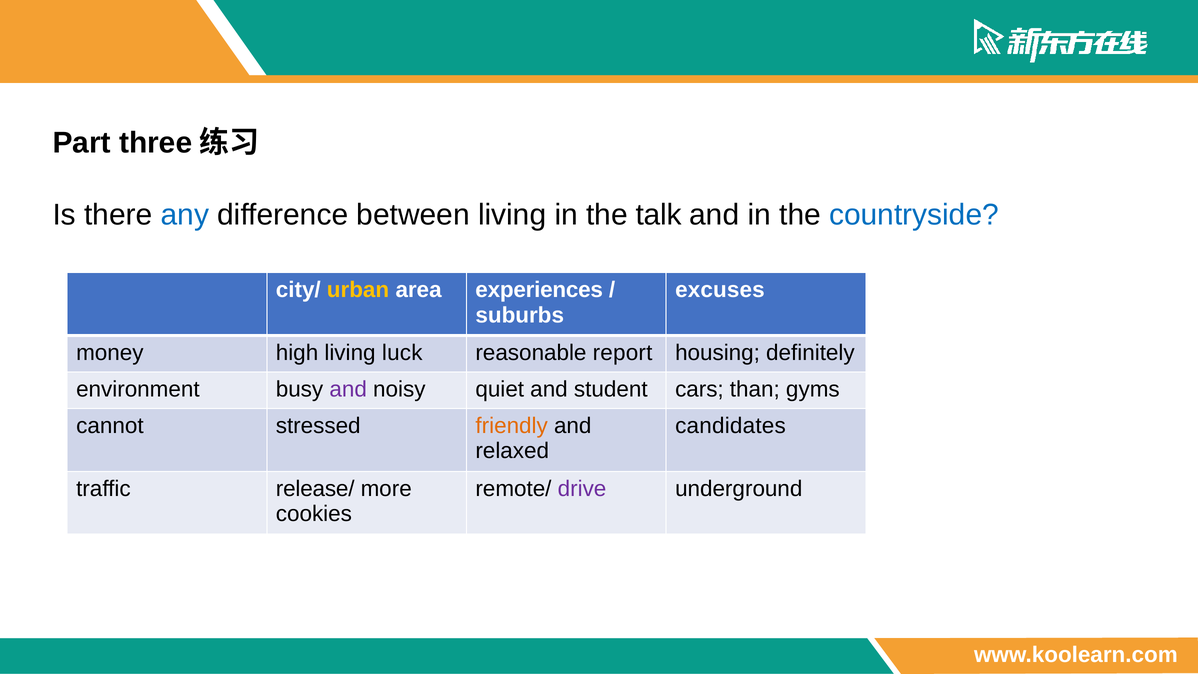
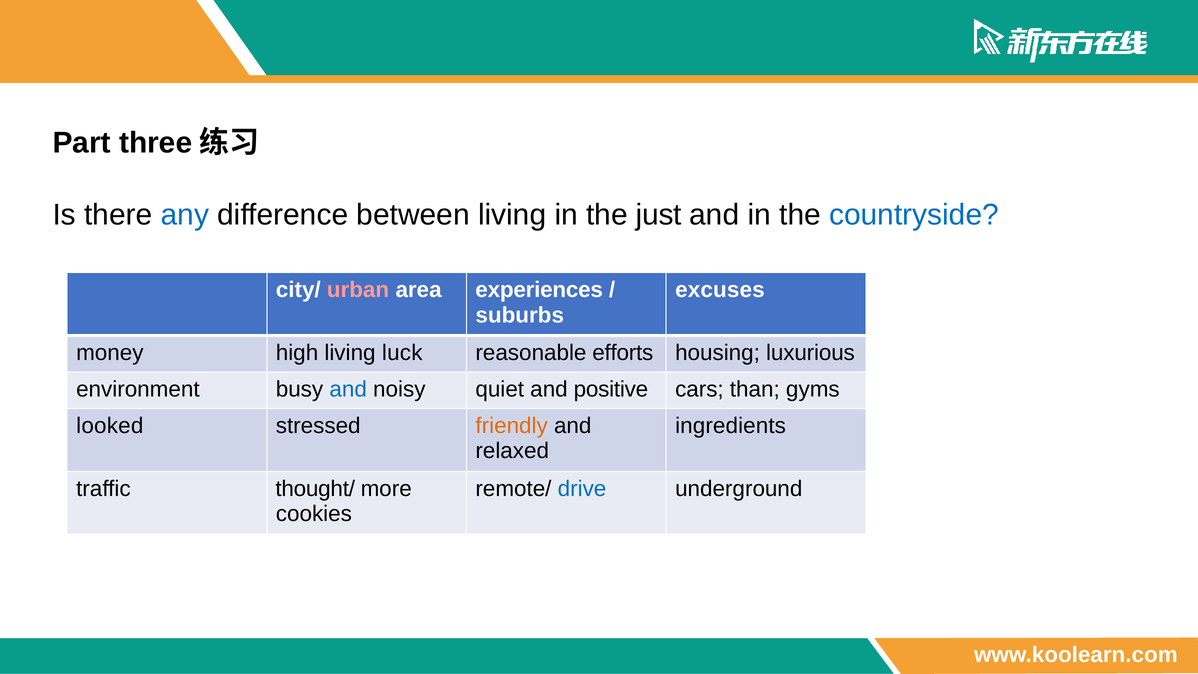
talk: talk -> just (659, 215)
urban colour: yellow -> pink (358, 290)
report: report -> efforts (623, 353)
definitely: definitely -> luxurious (810, 353)
and colour: purple -> blue (348, 389)
student: student -> positive (611, 389)
cannot: cannot -> looked (110, 426)
candidates: candidates -> ingredients (731, 426)
release/: release/ -> thought/ (315, 489)
drive colour: purple -> blue (582, 489)
